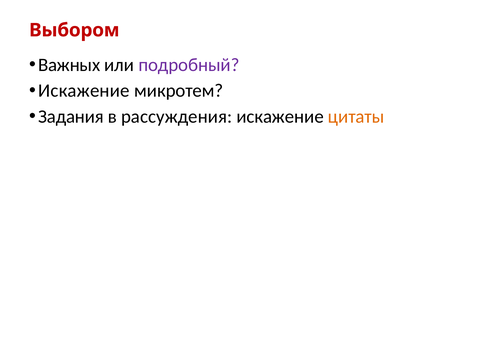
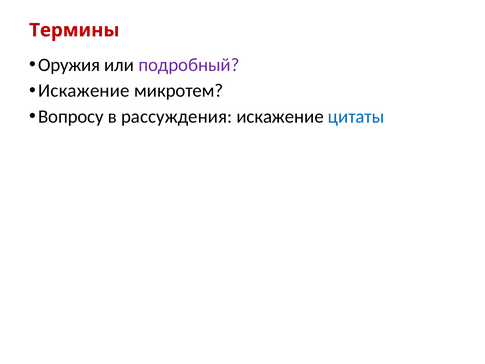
Выбором: Выбором -> Термины (74, 30)
Важных: Важных -> Оружия (69, 65)
Задания: Задания -> Вопросу (71, 116)
цитаты colour: orange -> blue (356, 116)
